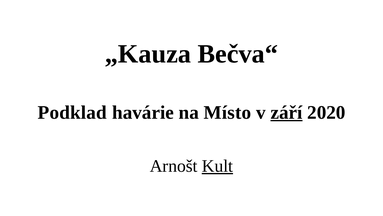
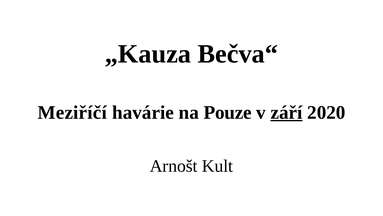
Podklad: Podklad -> Meziříčí (72, 112)
Místo: Místo -> Pouze (228, 112)
Kult underline: present -> none (217, 166)
